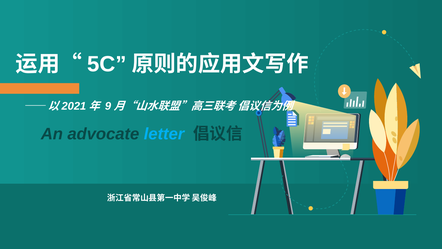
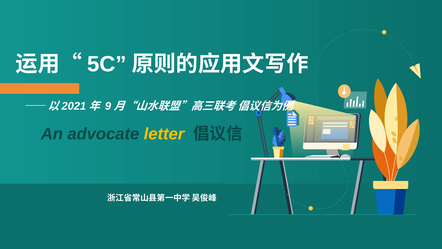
letter colour: light blue -> yellow (164, 134)
